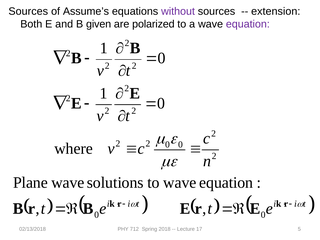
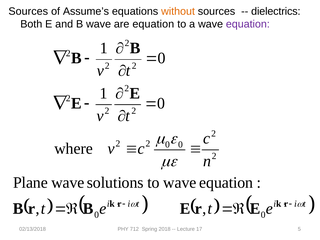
without colour: purple -> orange (178, 11)
extension: extension -> dielectrics (276, 11)
B given: given -> wave (99, 24)
are polarized: polarized -> equation (153, 24)
